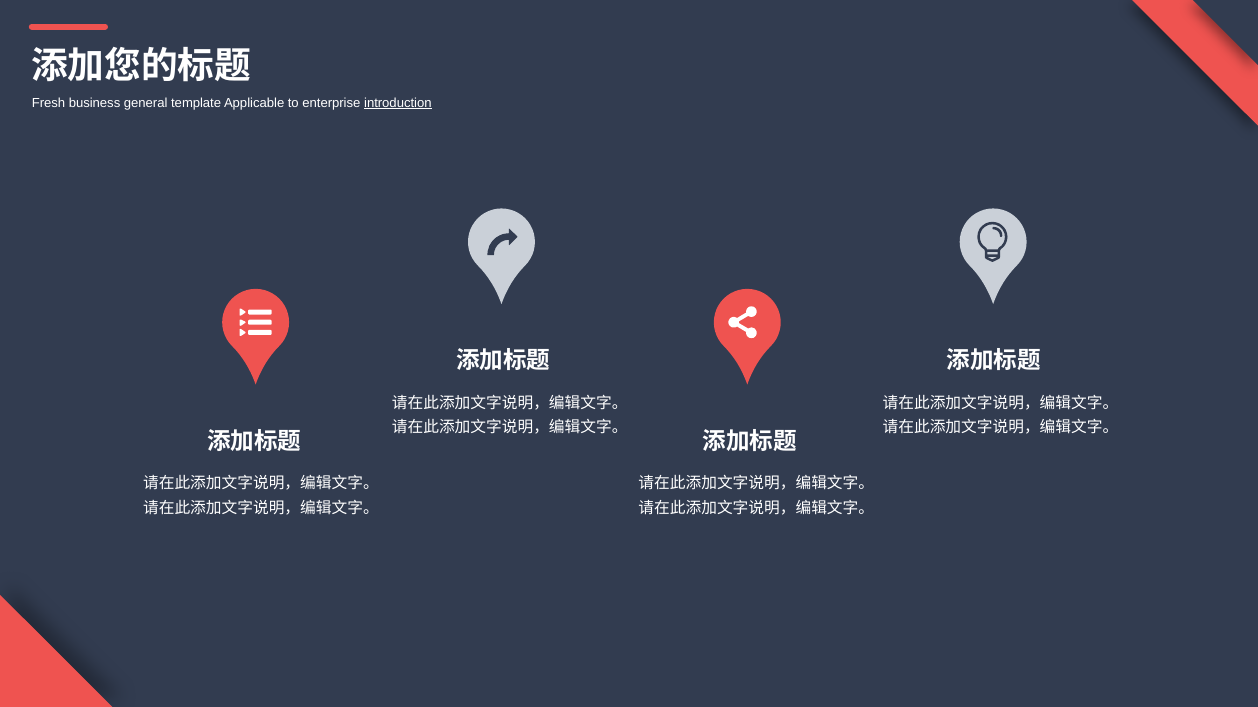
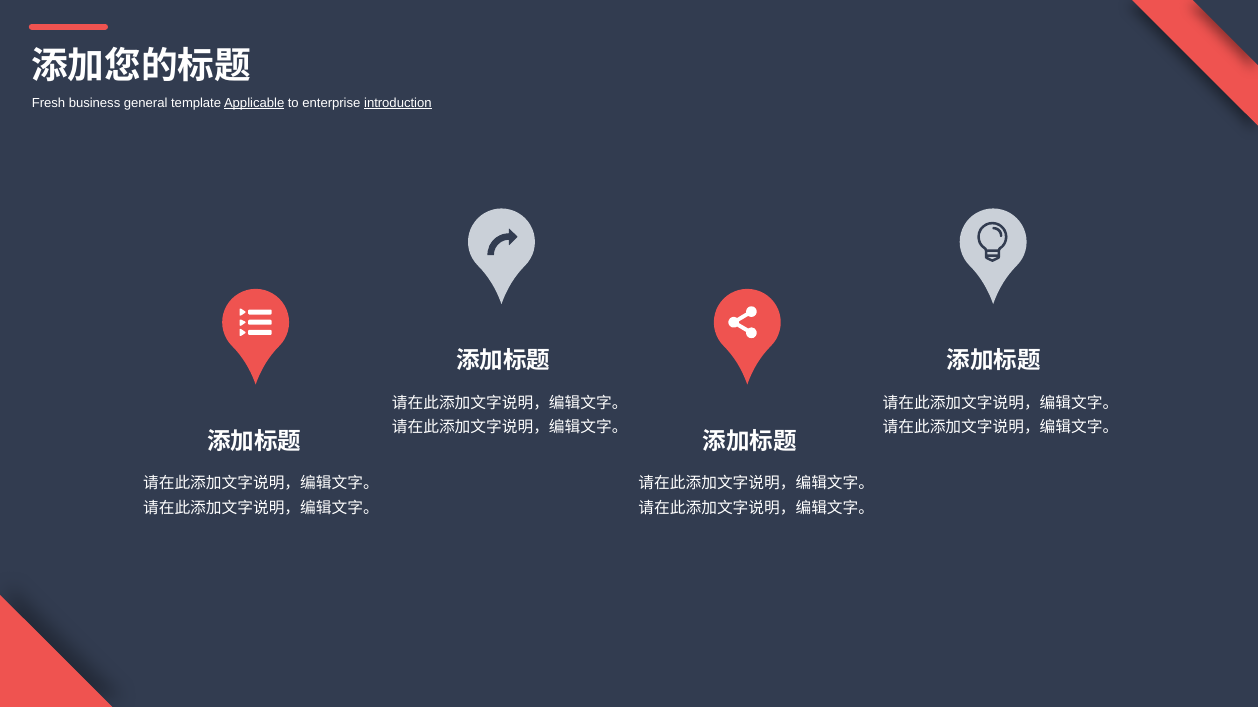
Applicable underline: none -> present (254, 103)
